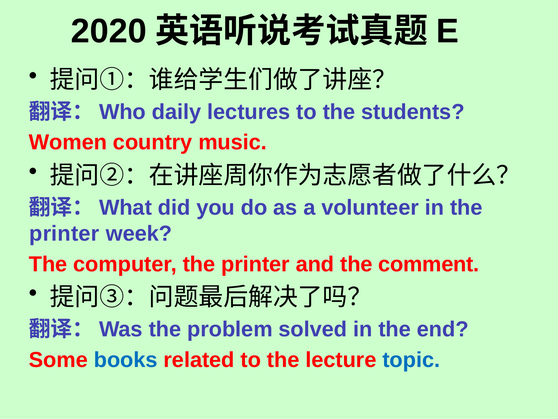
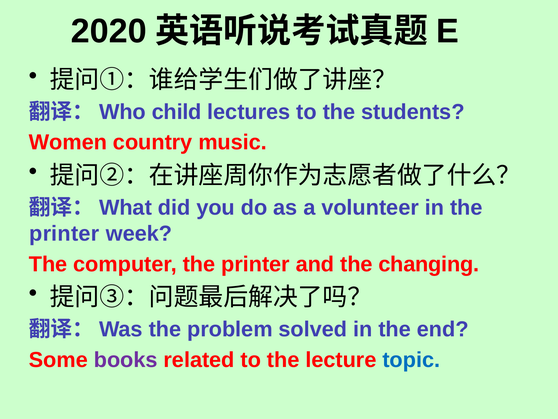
daily: daily -> child (177, 112)
comment: comment -> changing (429, 264)
books colour: blue -> purple (126, 359)
